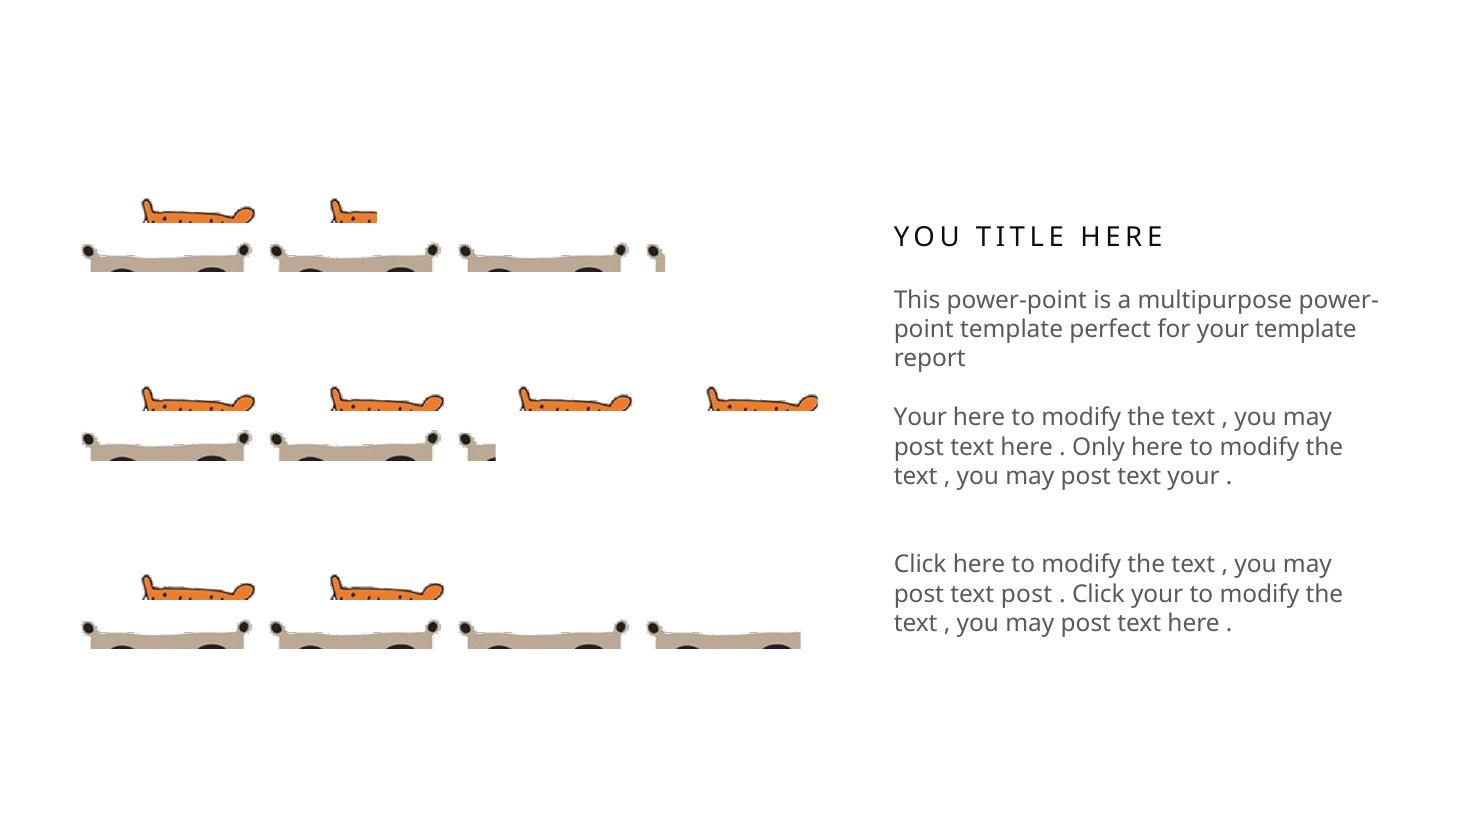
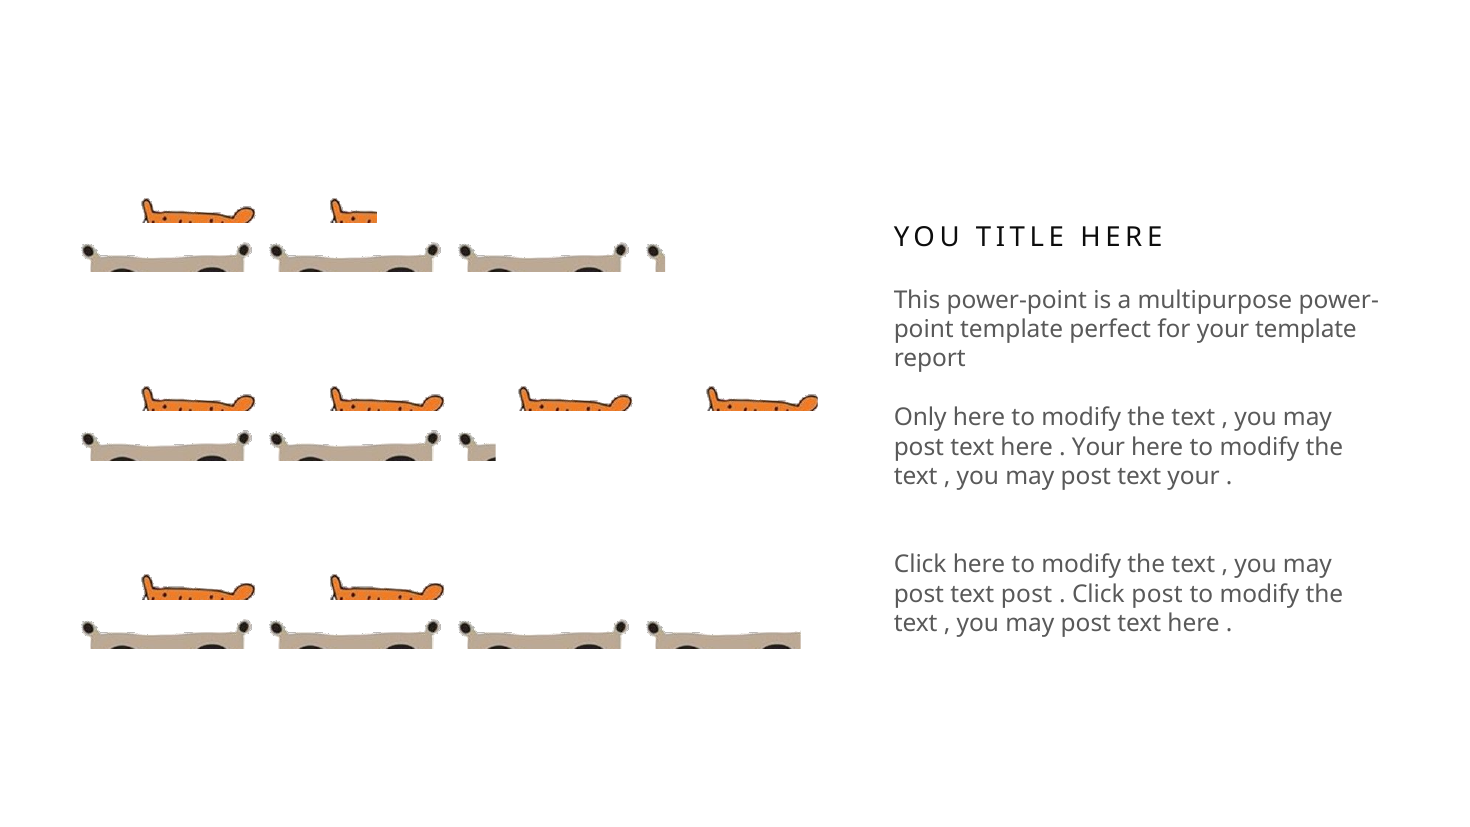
Your: Your -> Only (920, 418)
Only: Only -> Your (1098, 447)
Click your: your -> post (1157, 594)
